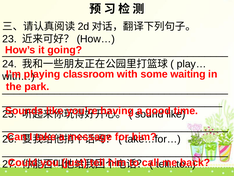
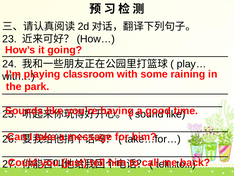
waiting: waiting -> raining (188, 74)
